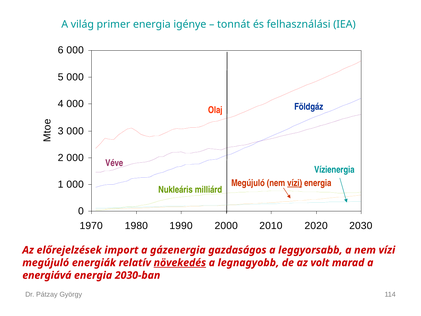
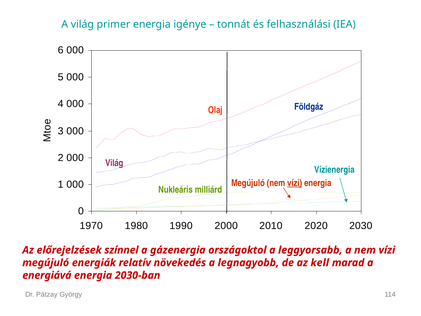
Véve: Véve -> Világ (114, 163)
import: import -> színnel (121, 250)
gazdaságos: gazdaságos -> országoktol (237, 250)
növekedés underline: present -> none (180, 263)
volt: volt -> kell (320, 263)
